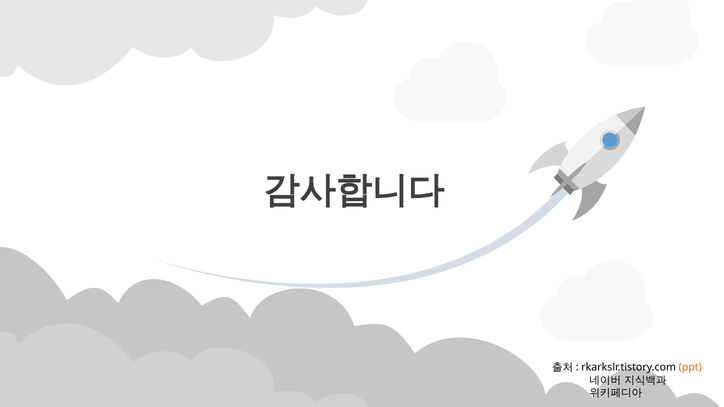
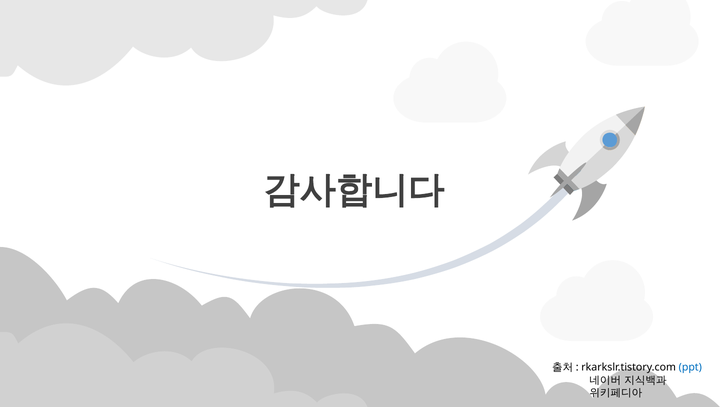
ppt colour: orange -> blue (690, 368)
